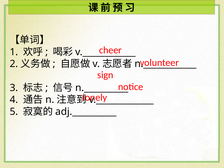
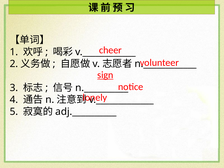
sign underline: none -> present (105, 75)
